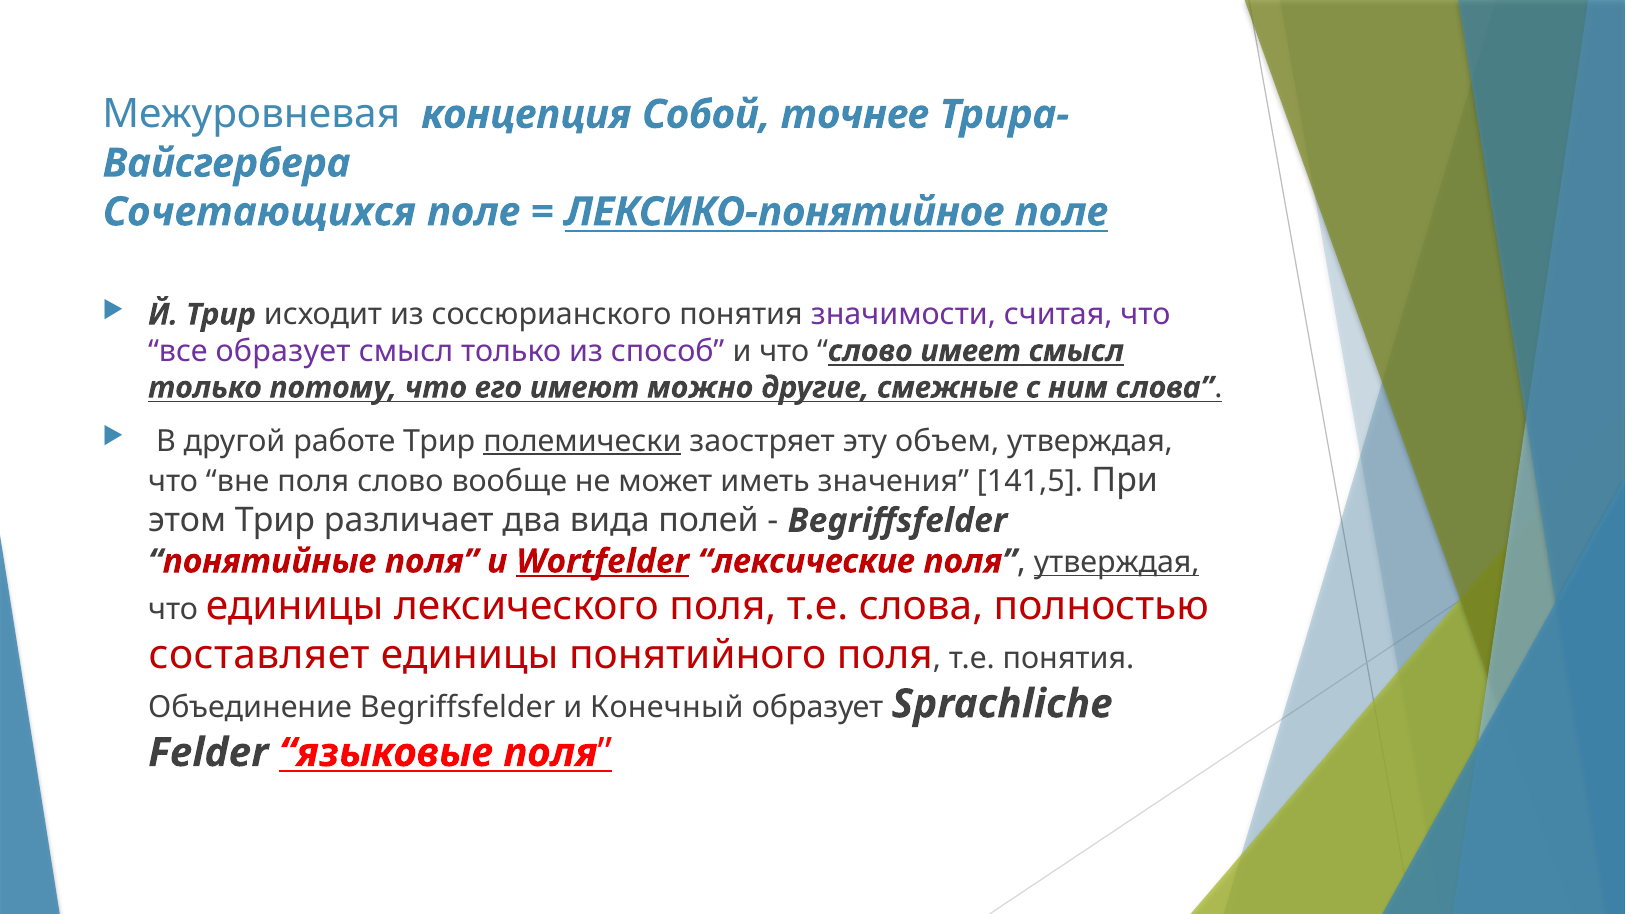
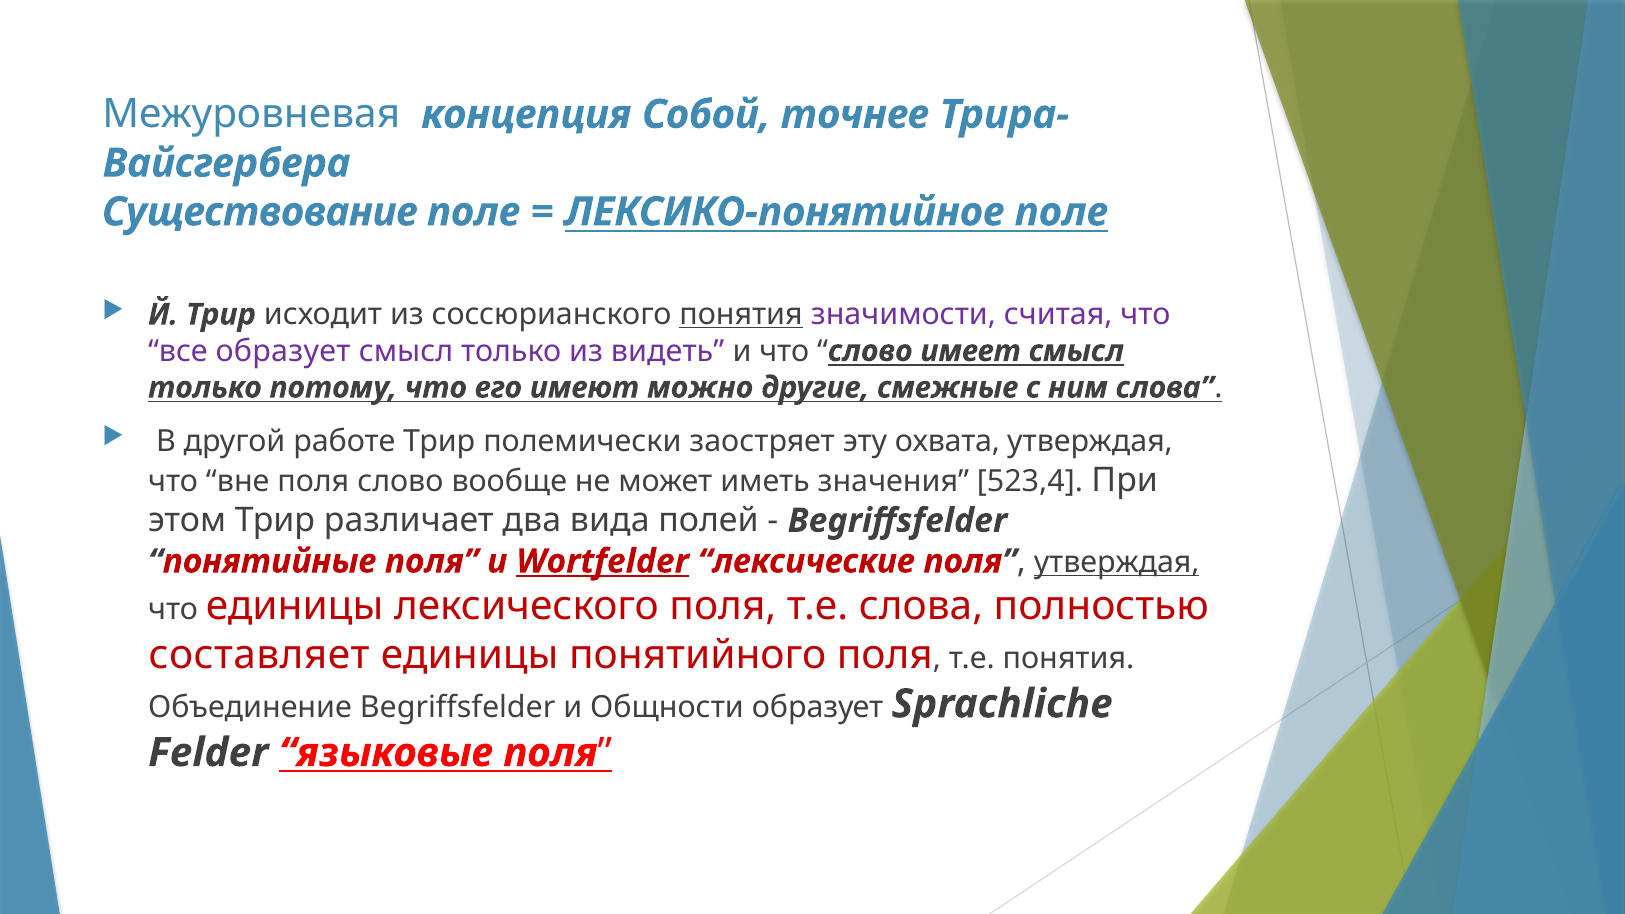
Сочетающихся: Сочетающихся -> Существование (260, 212)
понятия underline: none -> present (741, 314)
способ: способ -> видеть (668, 351)
полемически underline: present -> none (582, 441)
объем: объем -> охвата (947, 441)
141,5: 141,5 -> 523,4 (1030, 481)
Конечный: Конечный -> Общности (667, 707)
